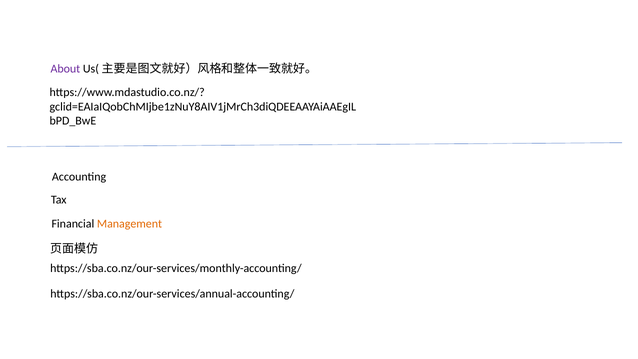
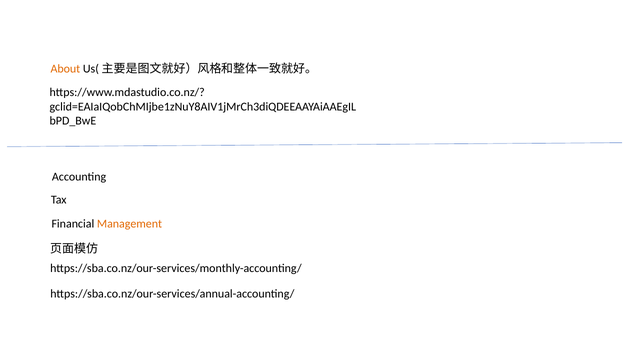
About colour: purple -> orange (65, 69)
